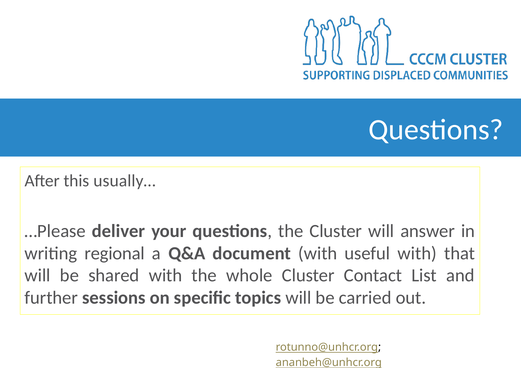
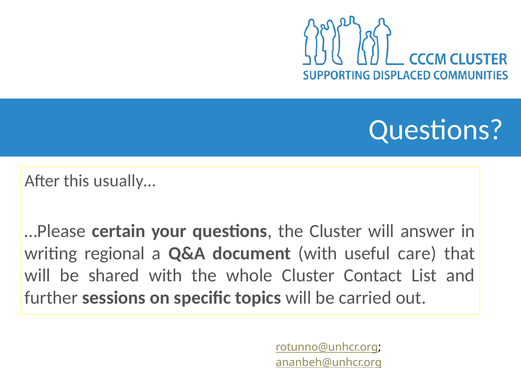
deliver: deliver -> certain (119, 231)
useful with: with -> care (417, 254)
